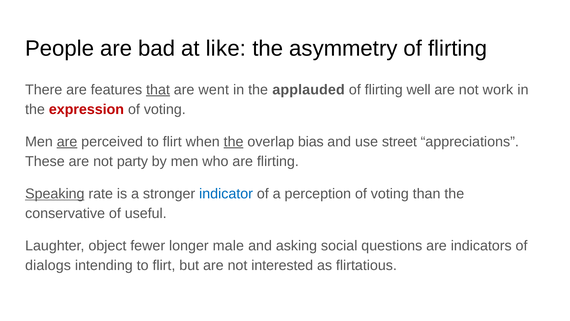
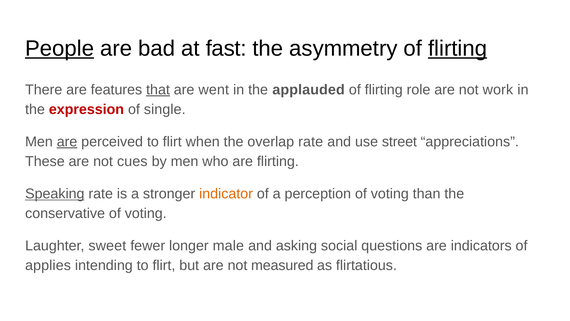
People underline: none -> present (60, 48)
like: like -> fast (226, 48)
flirting underline: none -> present (458, 48)
well: well -> role (419, 90)
voting: voting -> single (165, 109)
the underline: present -> none (234, 142)
overlap bias: bias -> rate (311, 142)
party: party -> cues (132, 161)
indicator colour: blue -> orange (226, 194)
useful: useful -> voting (146, 213)
object: object -> sweet (107, 246)
dialogs: dialogs -> applies (48, 265)
interested: interested -> measured (282, 265)
